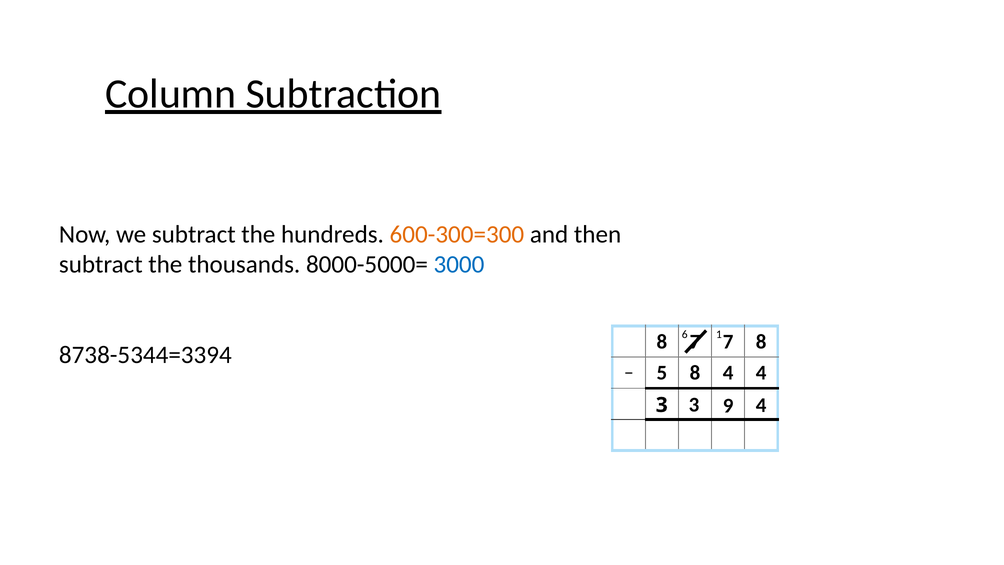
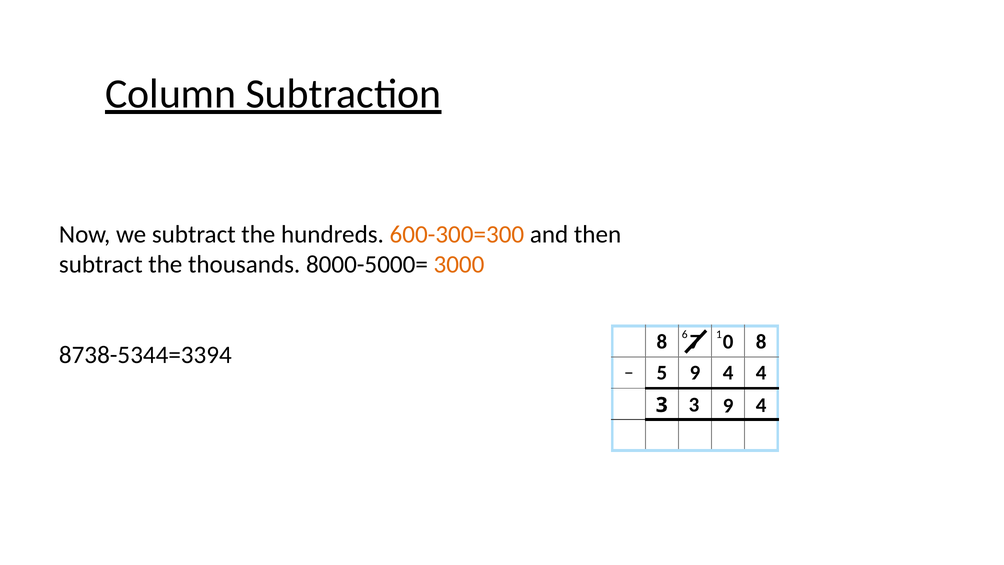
3000 colour: blue -> orange (459, 265)
7: 7 -> 0 (728, 342)
5 8: 8 -> 9 (695, 373)
